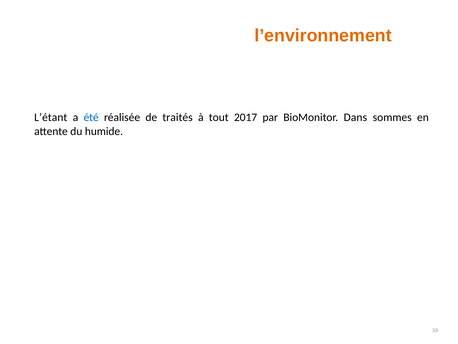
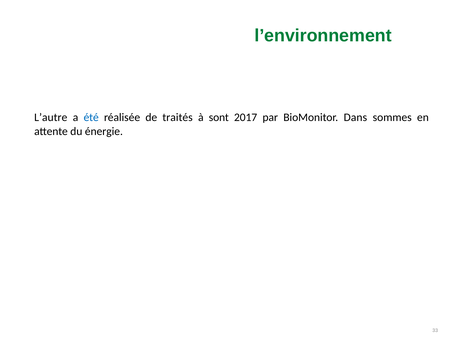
l’environnement colour: orange -> green (323, 36)
L’étant: L’étant -> L’autre (51, 117)
tout: tout -> sont (219, 117)
humide: humide -> énergie (104, 131)
